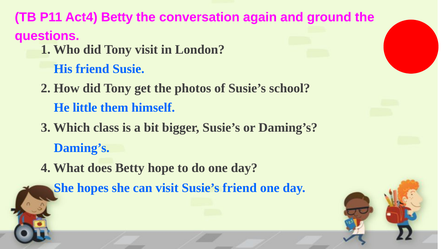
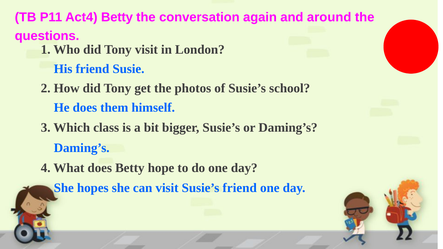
ground: ground -> around (329, 17)
He little: little -> does (85, 108)
